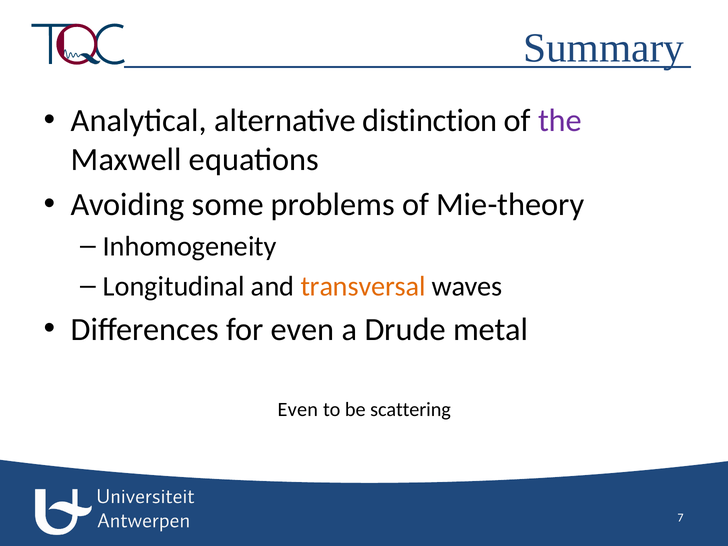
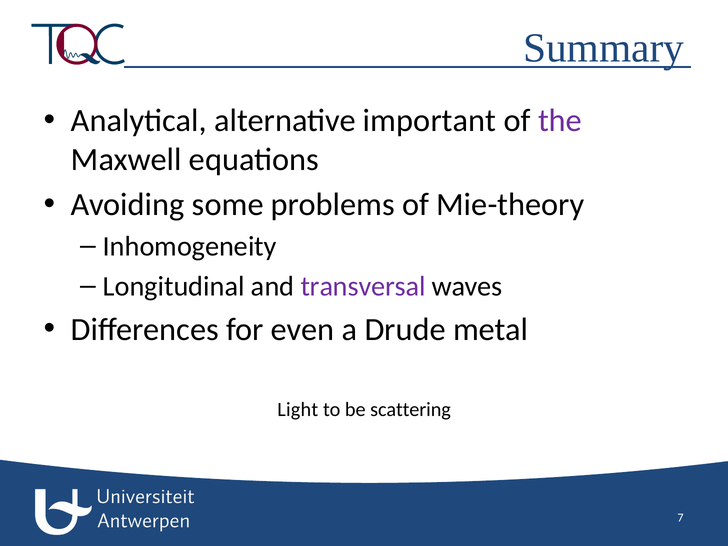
distinction: distinction -> important (430, 121)
transversal colour: orange -> purple (363, 286)
Even: Even -> Light (298, 409)
